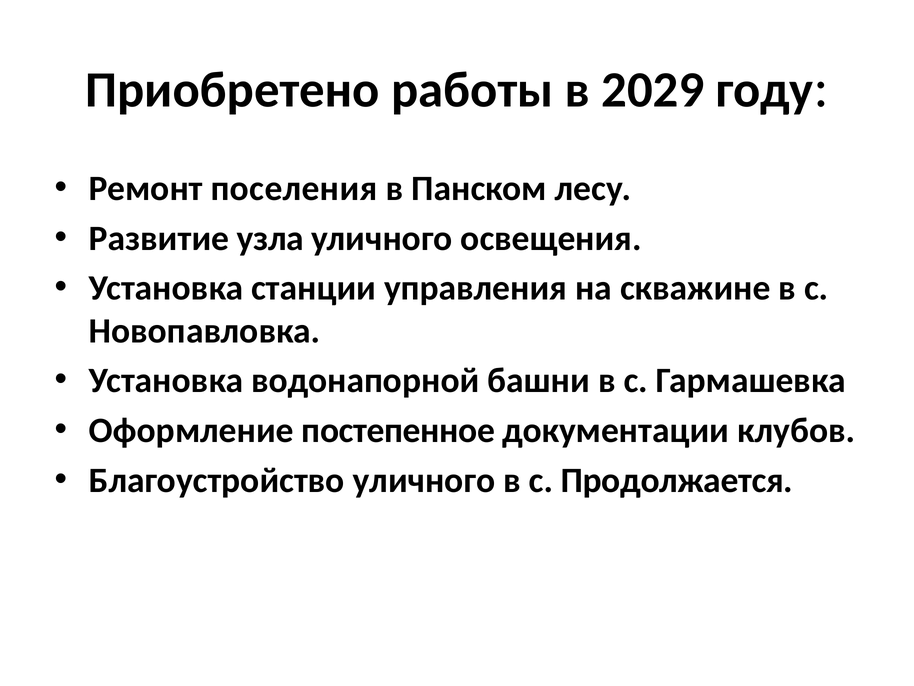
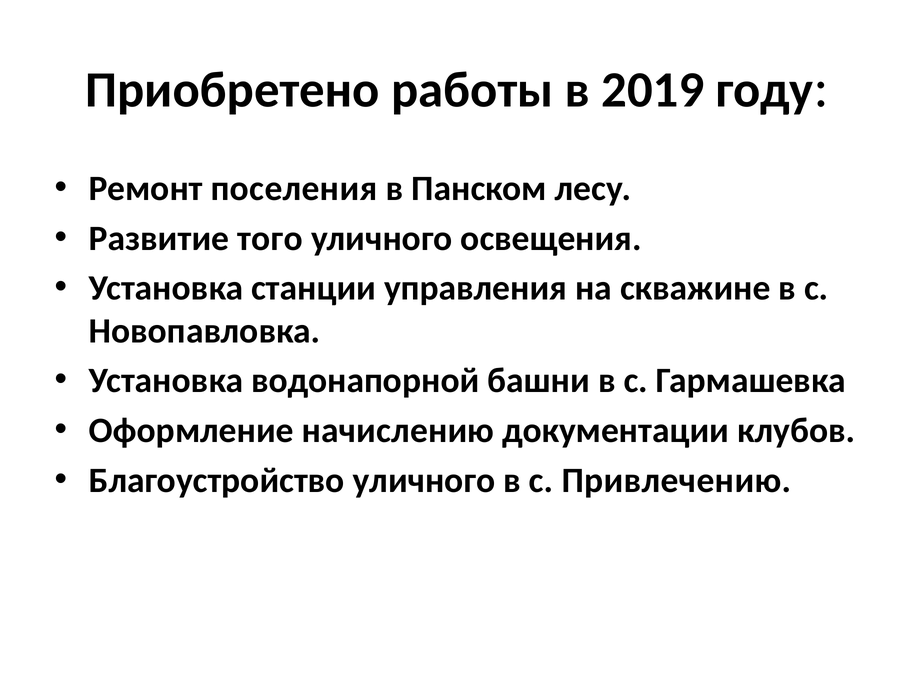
2029: 2029 -> 2019 (653, 90)
узла: узла -> того (270, 238)
постепенное: постепенное -> начислению (398, 430)
Продолжается: Продолжается -> Привлечению (676, 480)
